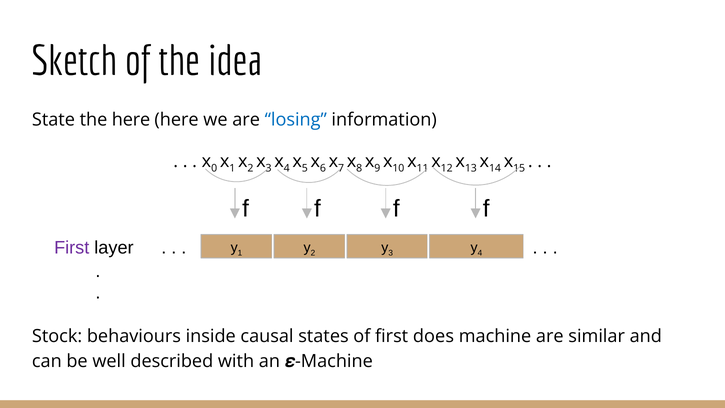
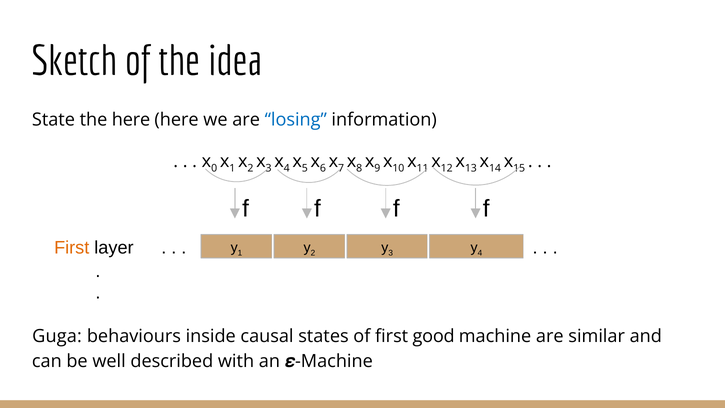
First colour: purple -> orange (72, 247)
Stock: Stock -> Guga (57, 336)
does: does -> good (434, 336)
